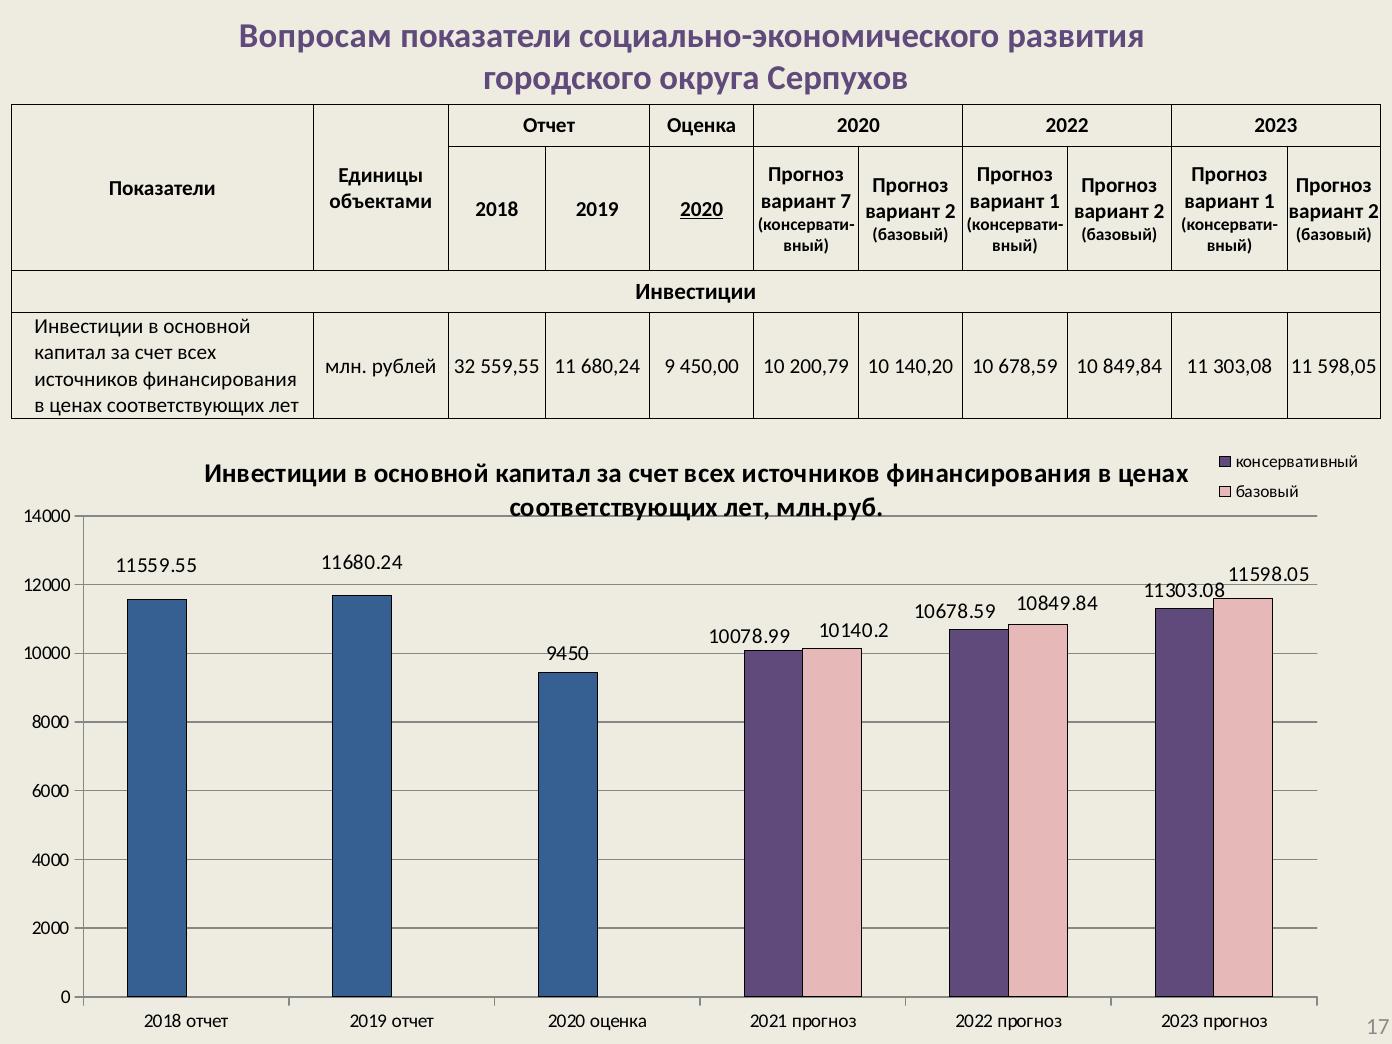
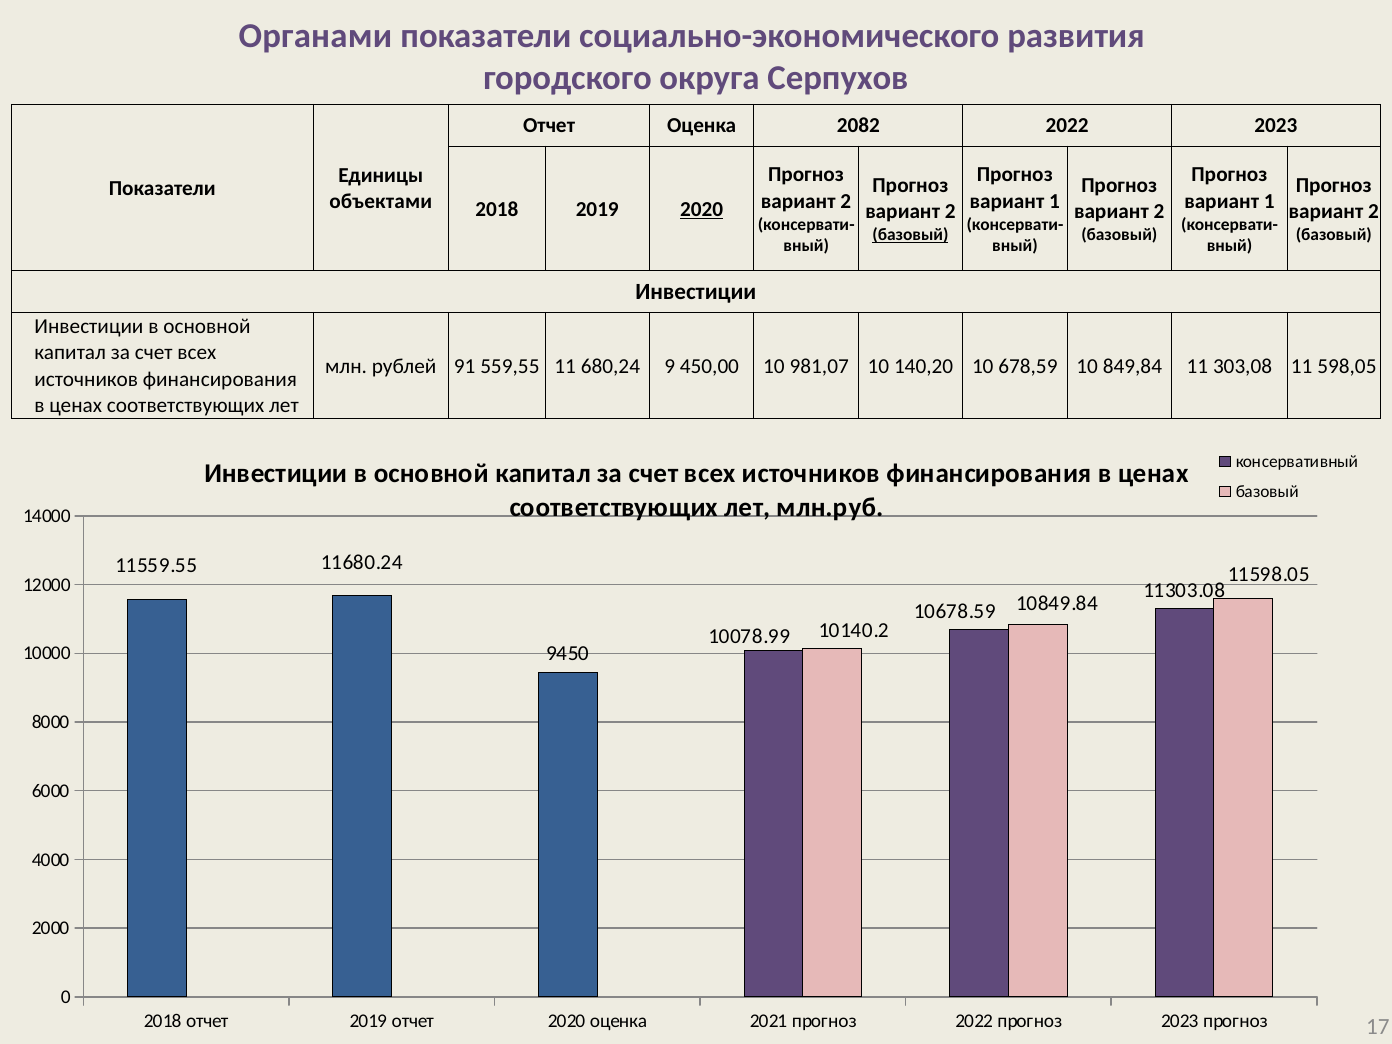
Вопросам: Вопросам -> Органами (315, 36)
Оценка 2020: 2020 -> 2082 (858, 126)
7: 7 -> 2 (846, 201)
базовый underline: none -> present (910, 235)
32: 32 -> 91 (465, 366)
200,79: 200,79 -> 981,07 (819, 366)
